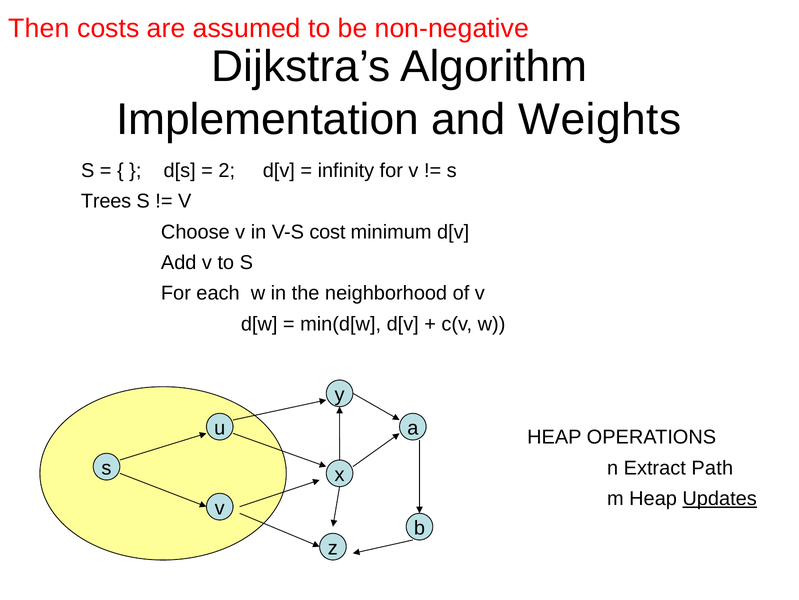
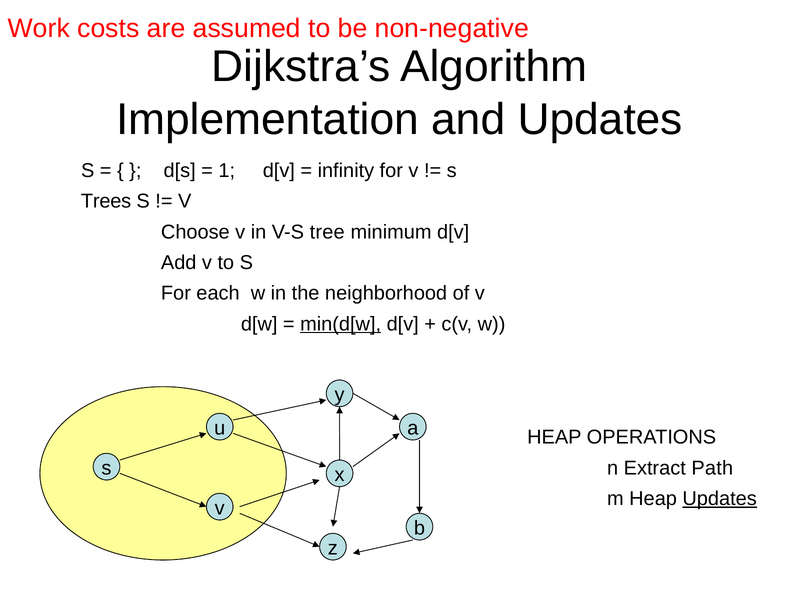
Then: Then -> Work (39, 28)
and Weights: Weights -> Updates (600, 120)
2: 2 -> 1 (227, 170)
cost: cost -> tree (327, 232)
min(d[w underline: none -> present (341, 324)
